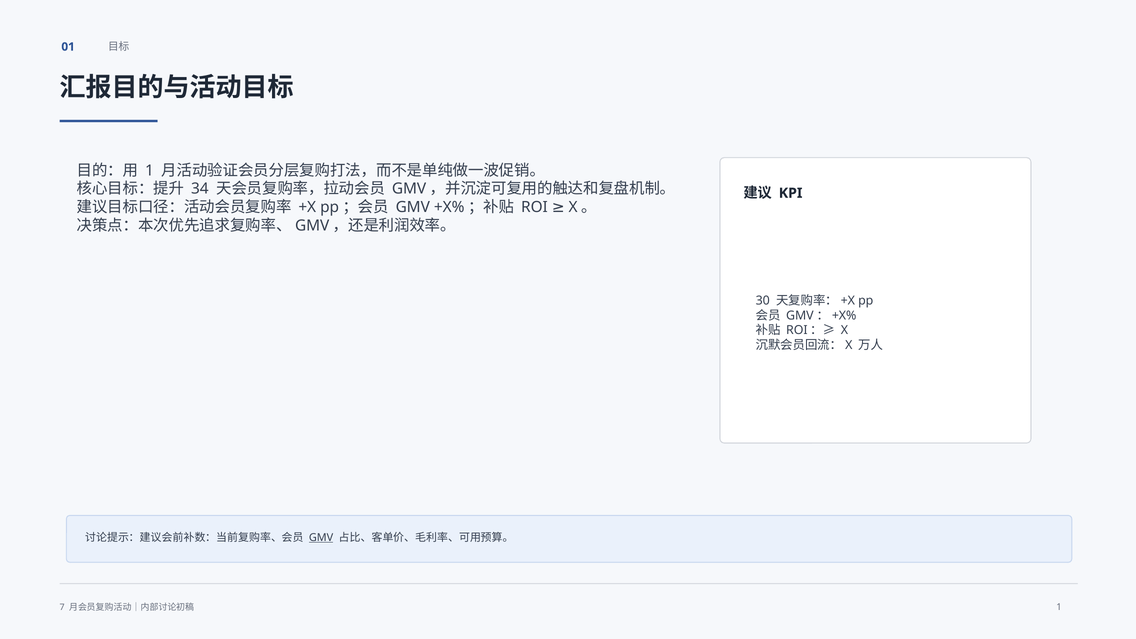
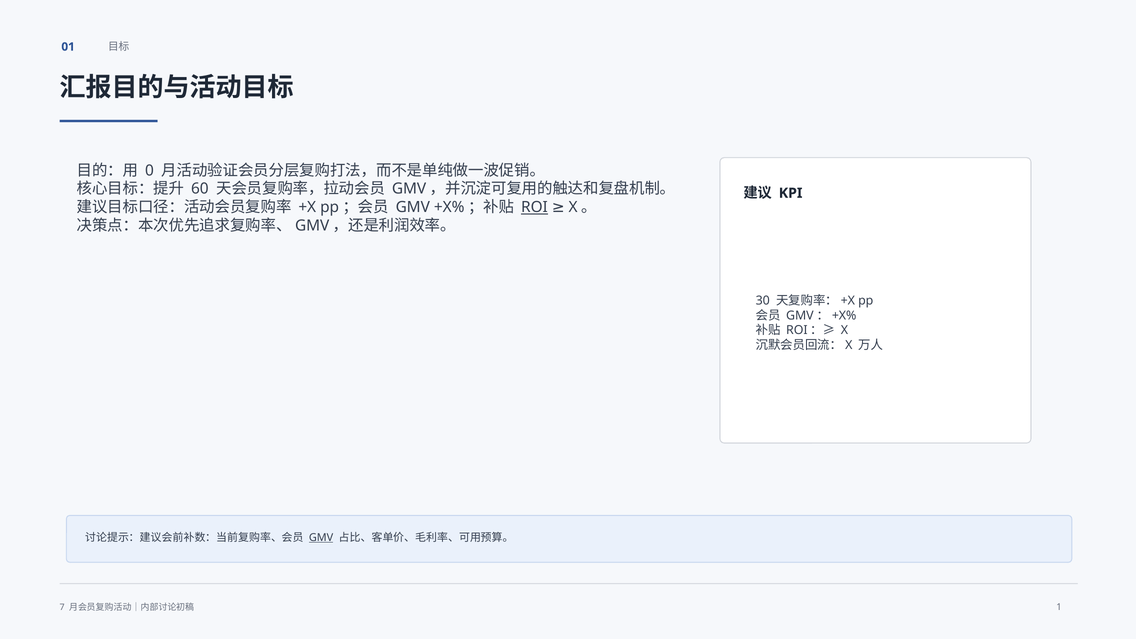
1: 1 -> 0 (149, 170)
34: 34 -> 60 (200, 189)
ROI underline: none -> present (534, 207)
